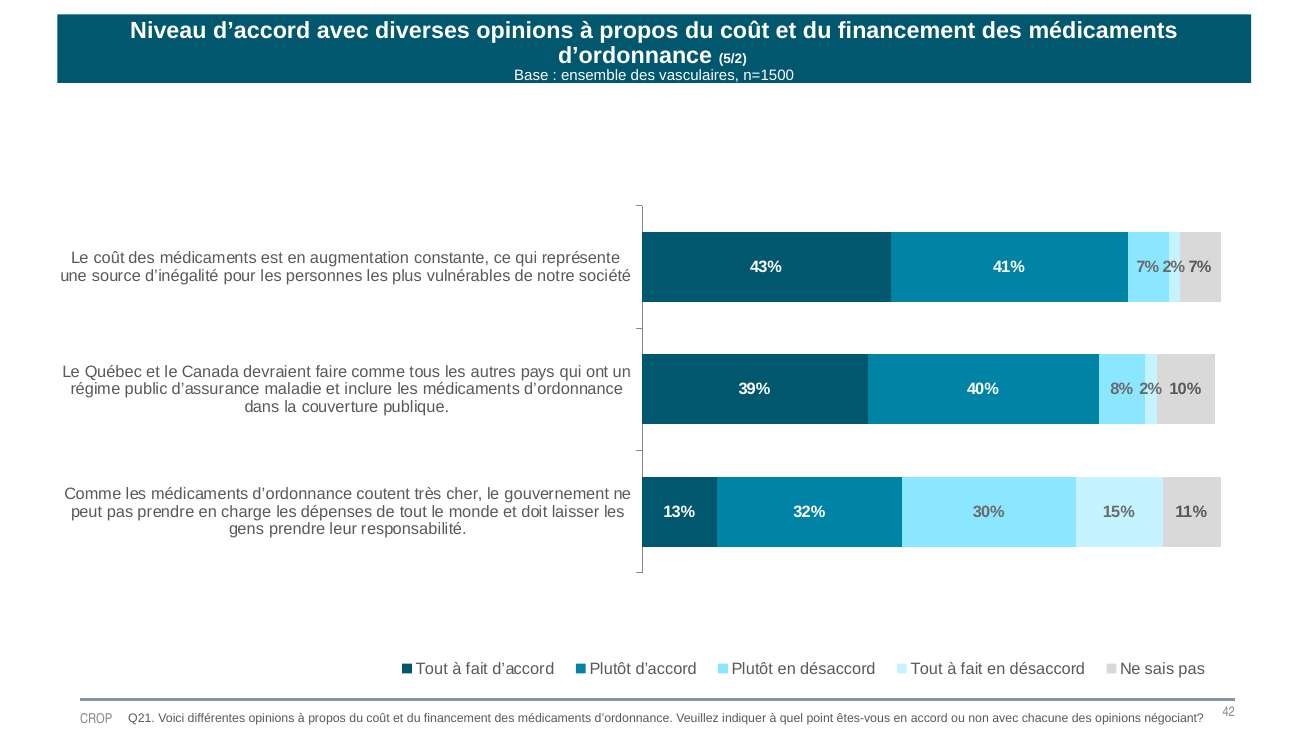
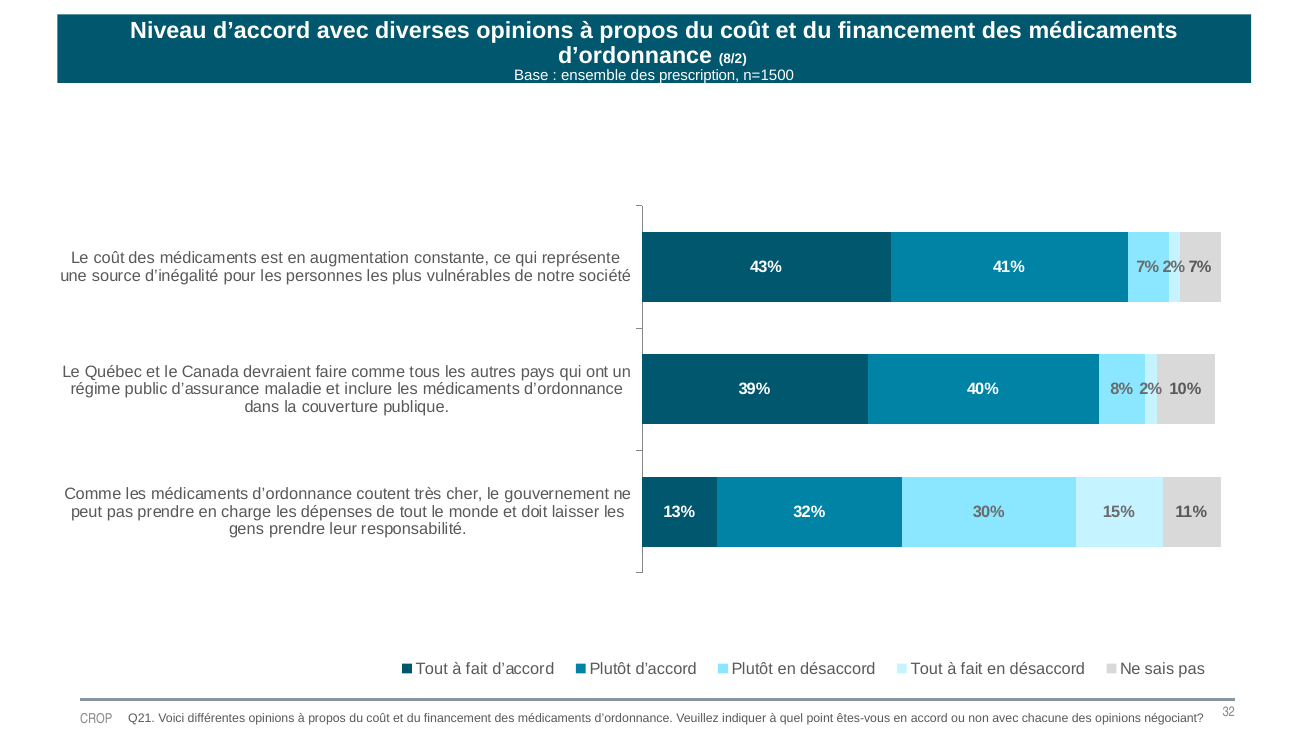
5/2: 5/2 -> 8/2 (733, 59)
vasculaires: vasculaires -> prescription (699, 76)
42: 42 -> 32 (1229, 712)
